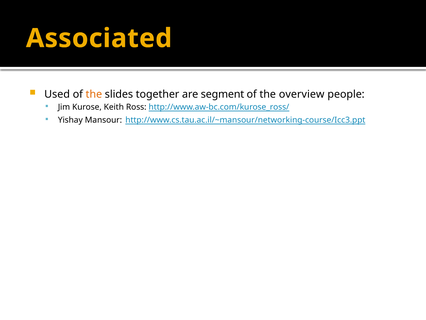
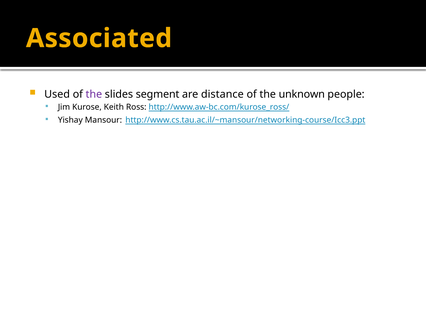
the colour: orange -> purple (94, 94)
together: together -> segment (158, 94)
segment: segment -> distance (222, 94)
overview: overview -> unknown (302, 94)
